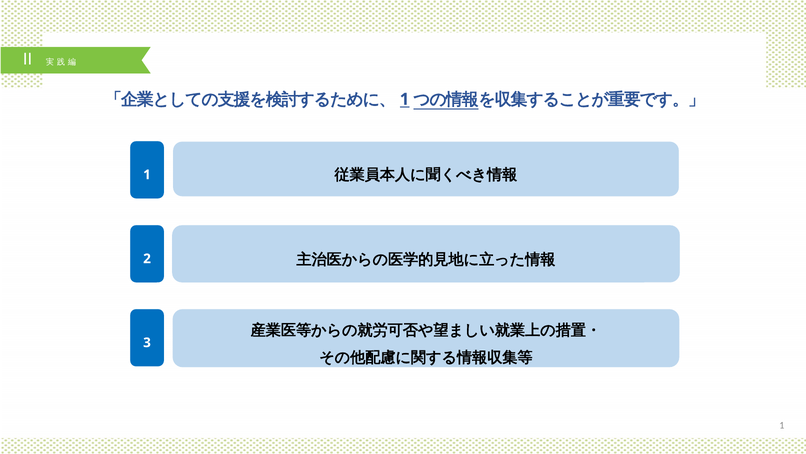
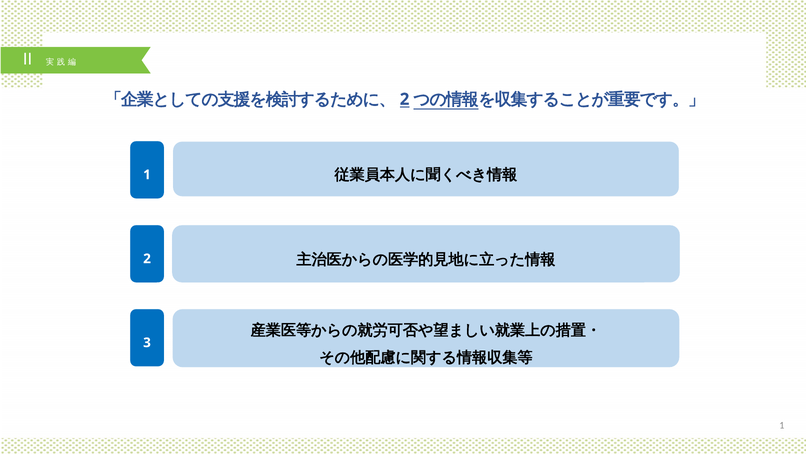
1: 1 -> 2 (405, 99)
